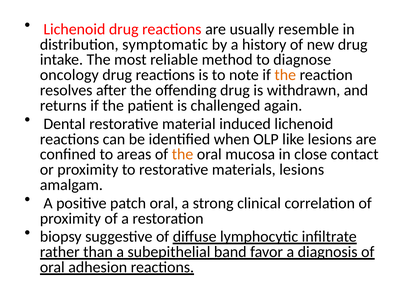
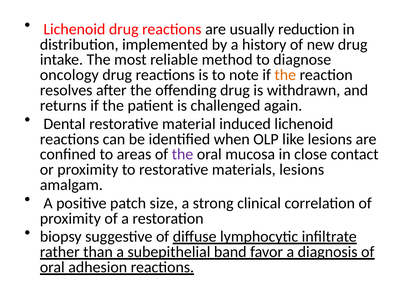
resemble: resemble -> reduction (309, 29)
symptomatic: symptomatic -> implemented (165, 44)
the colour: orange -> purple (183, 154)
patch oral: oral -> size (164, 203)
